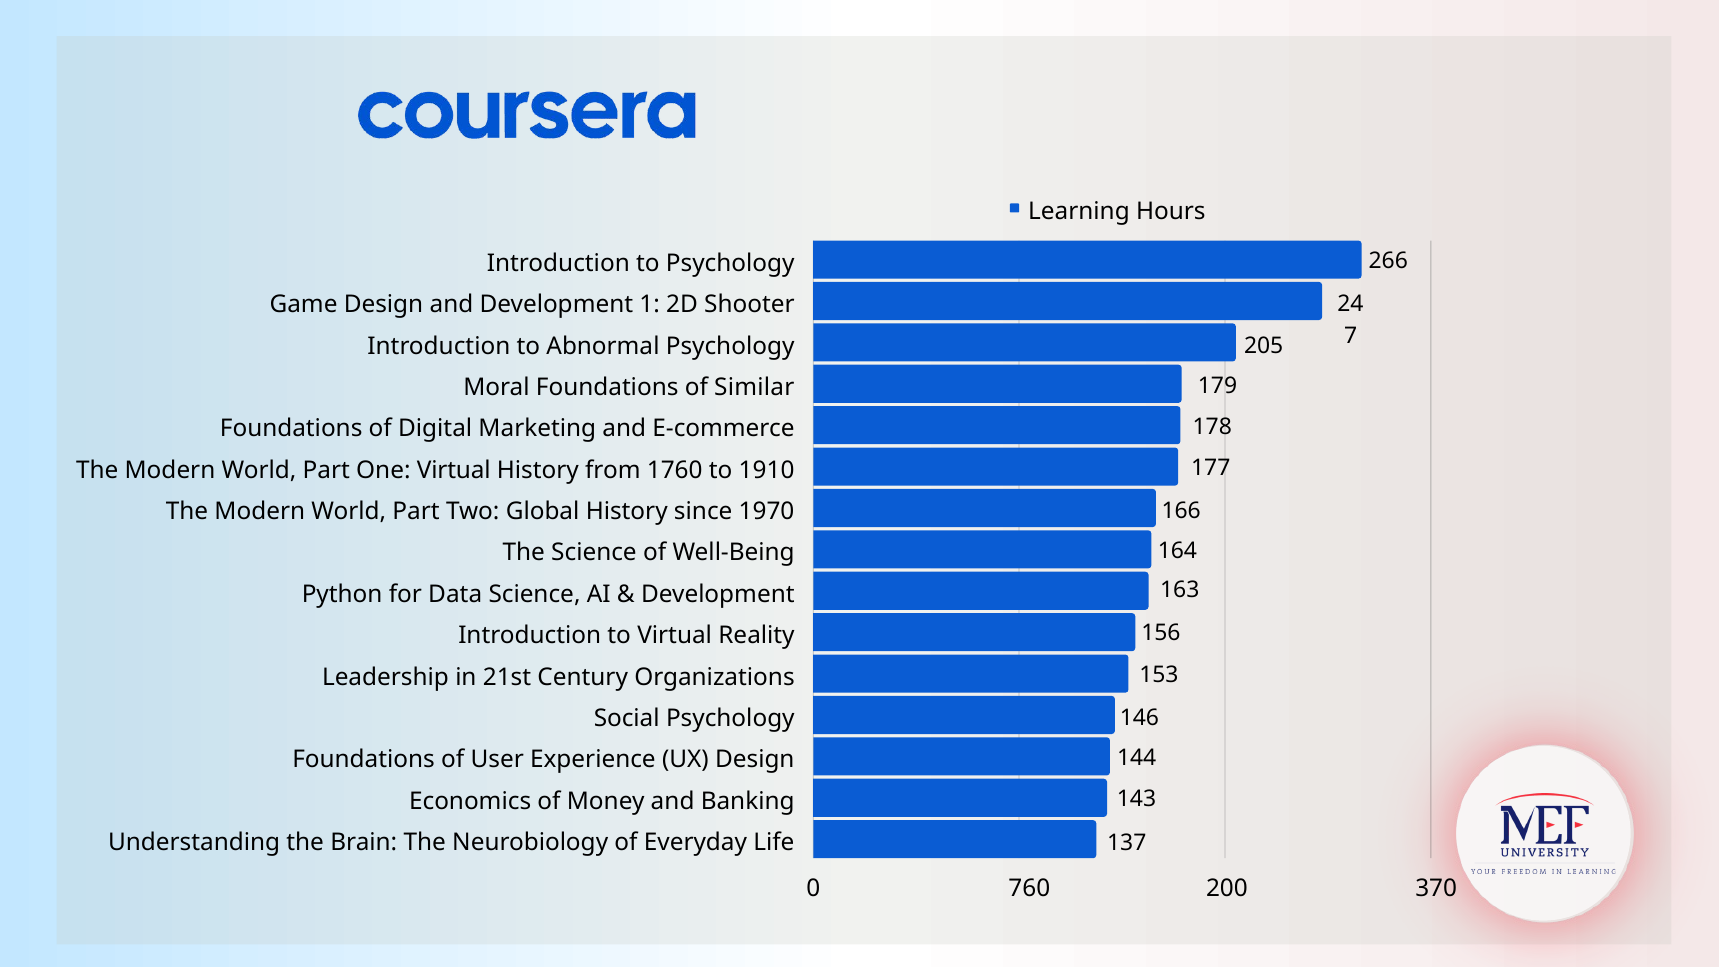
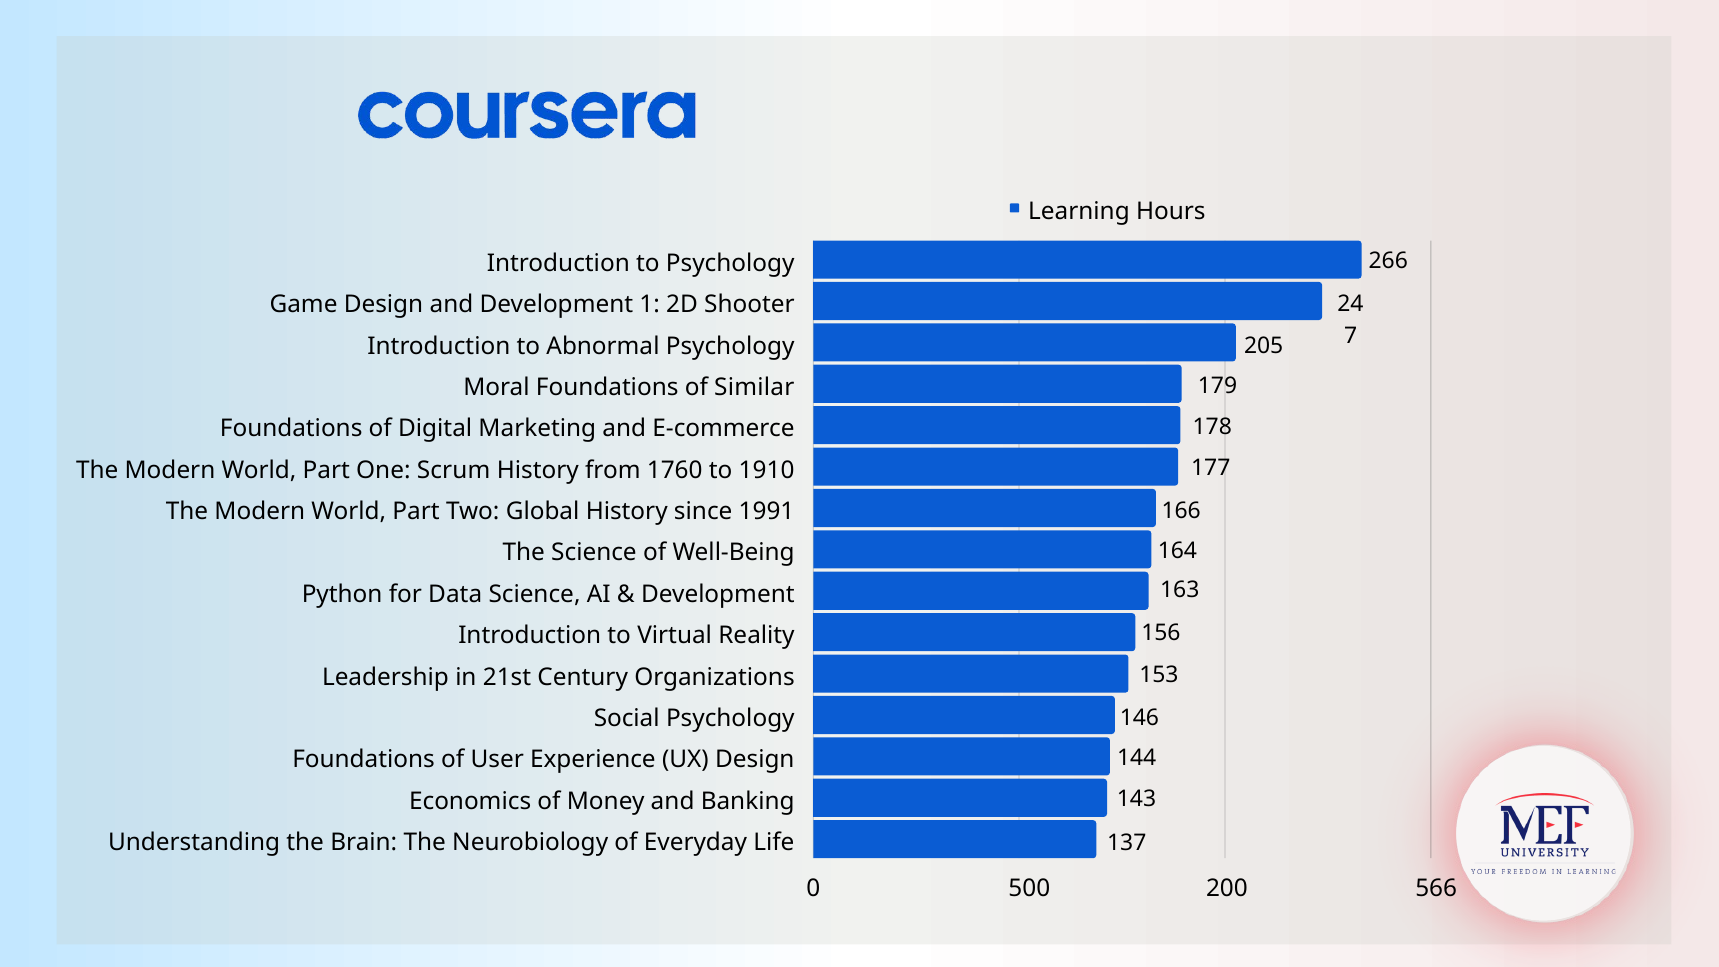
One Virtual: Virtual -> Scrum (454, 470)
1970: 1970 -> 1991 (767, 512)
760: 760 -> 500 (1029, 888)
370: 370 -> 566 (1436, 888)
